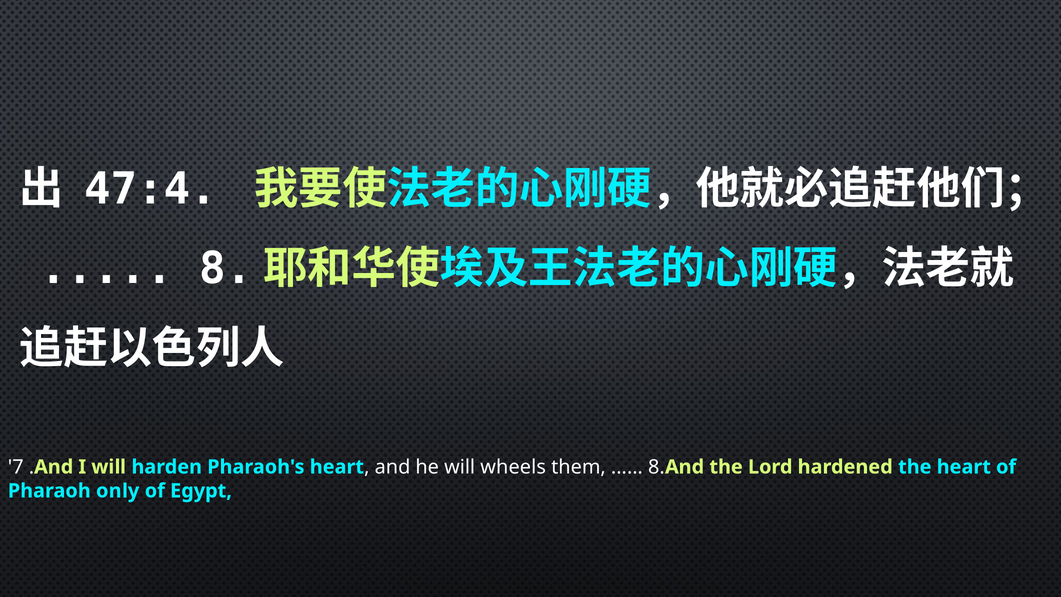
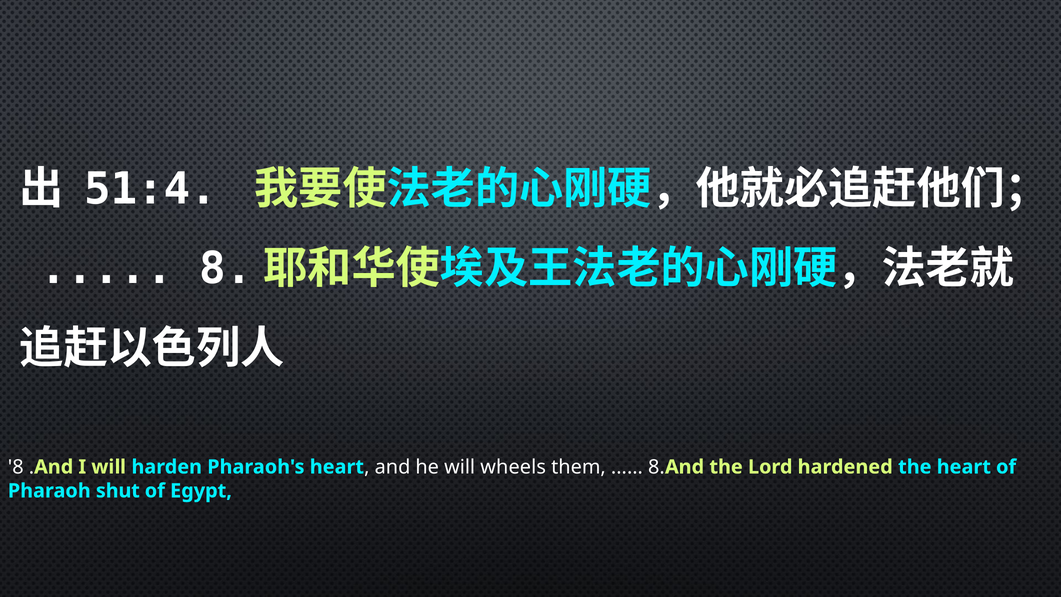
47:4: 47:4 -> 51:4 (151, 189)
7: 7 -> 8 (16, 467)
only: only -> shut (118, 491)
